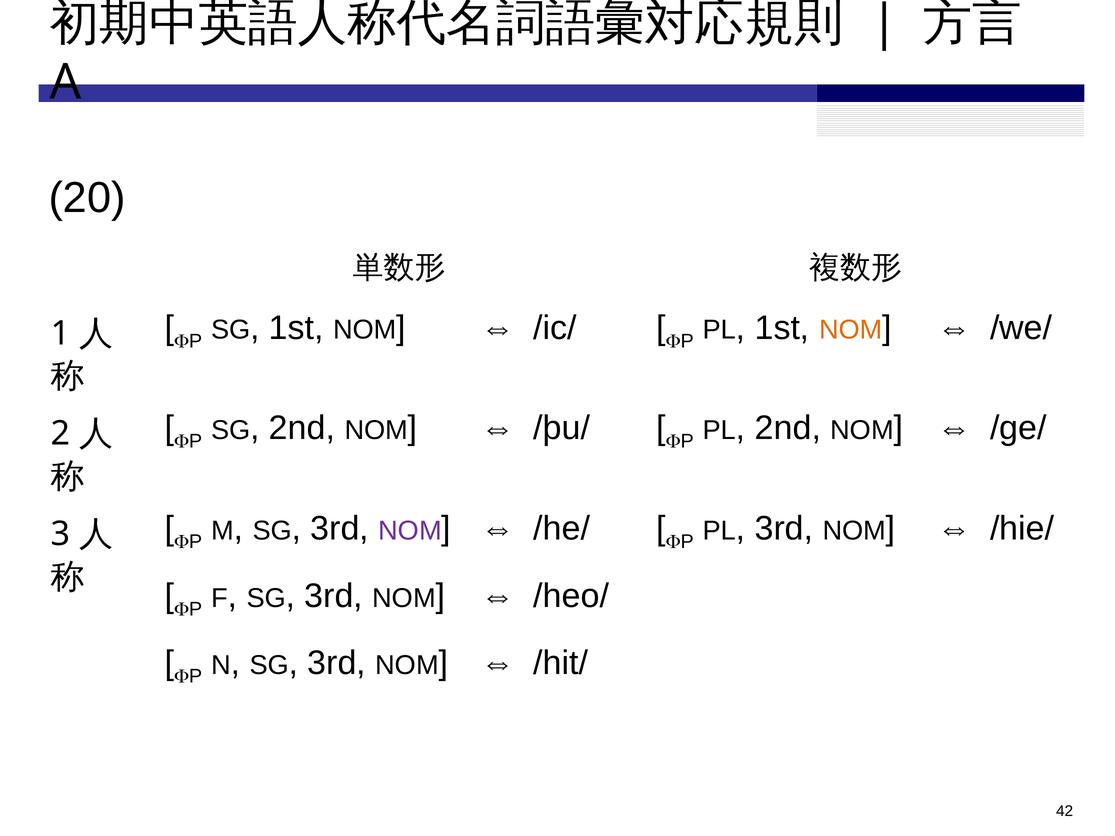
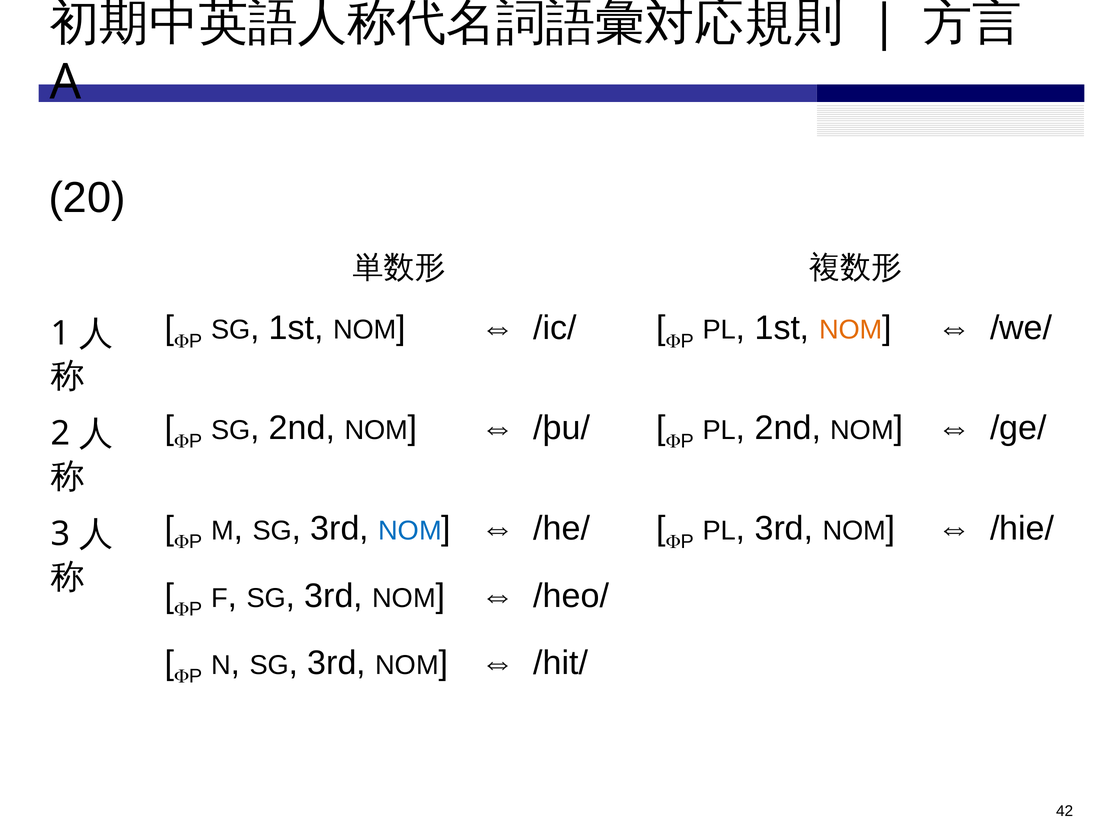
NOM colour: purple -> blue (410, 531)
